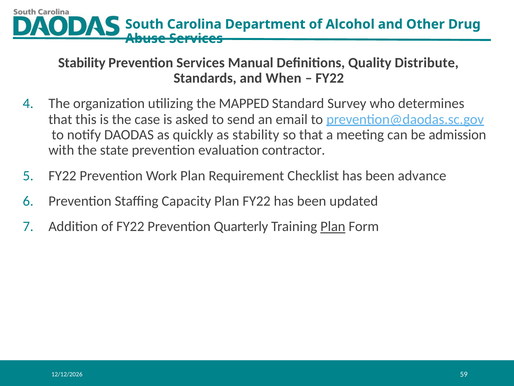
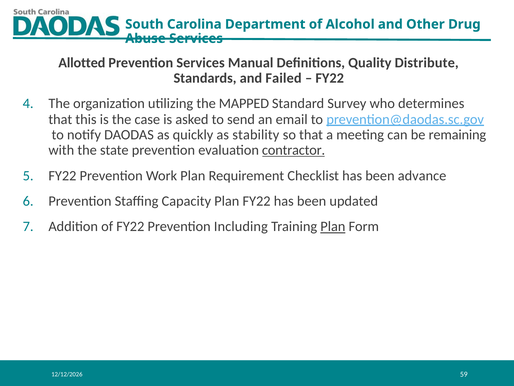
Stability: Stability -> Allotted (82, 63)
When: When -> Failed (284, 78)
admission: admission -> remaining (457, 135)
contractor underline: none -> present (294, 150)
Quarterly: Quarterly -> Including (241, 226)
